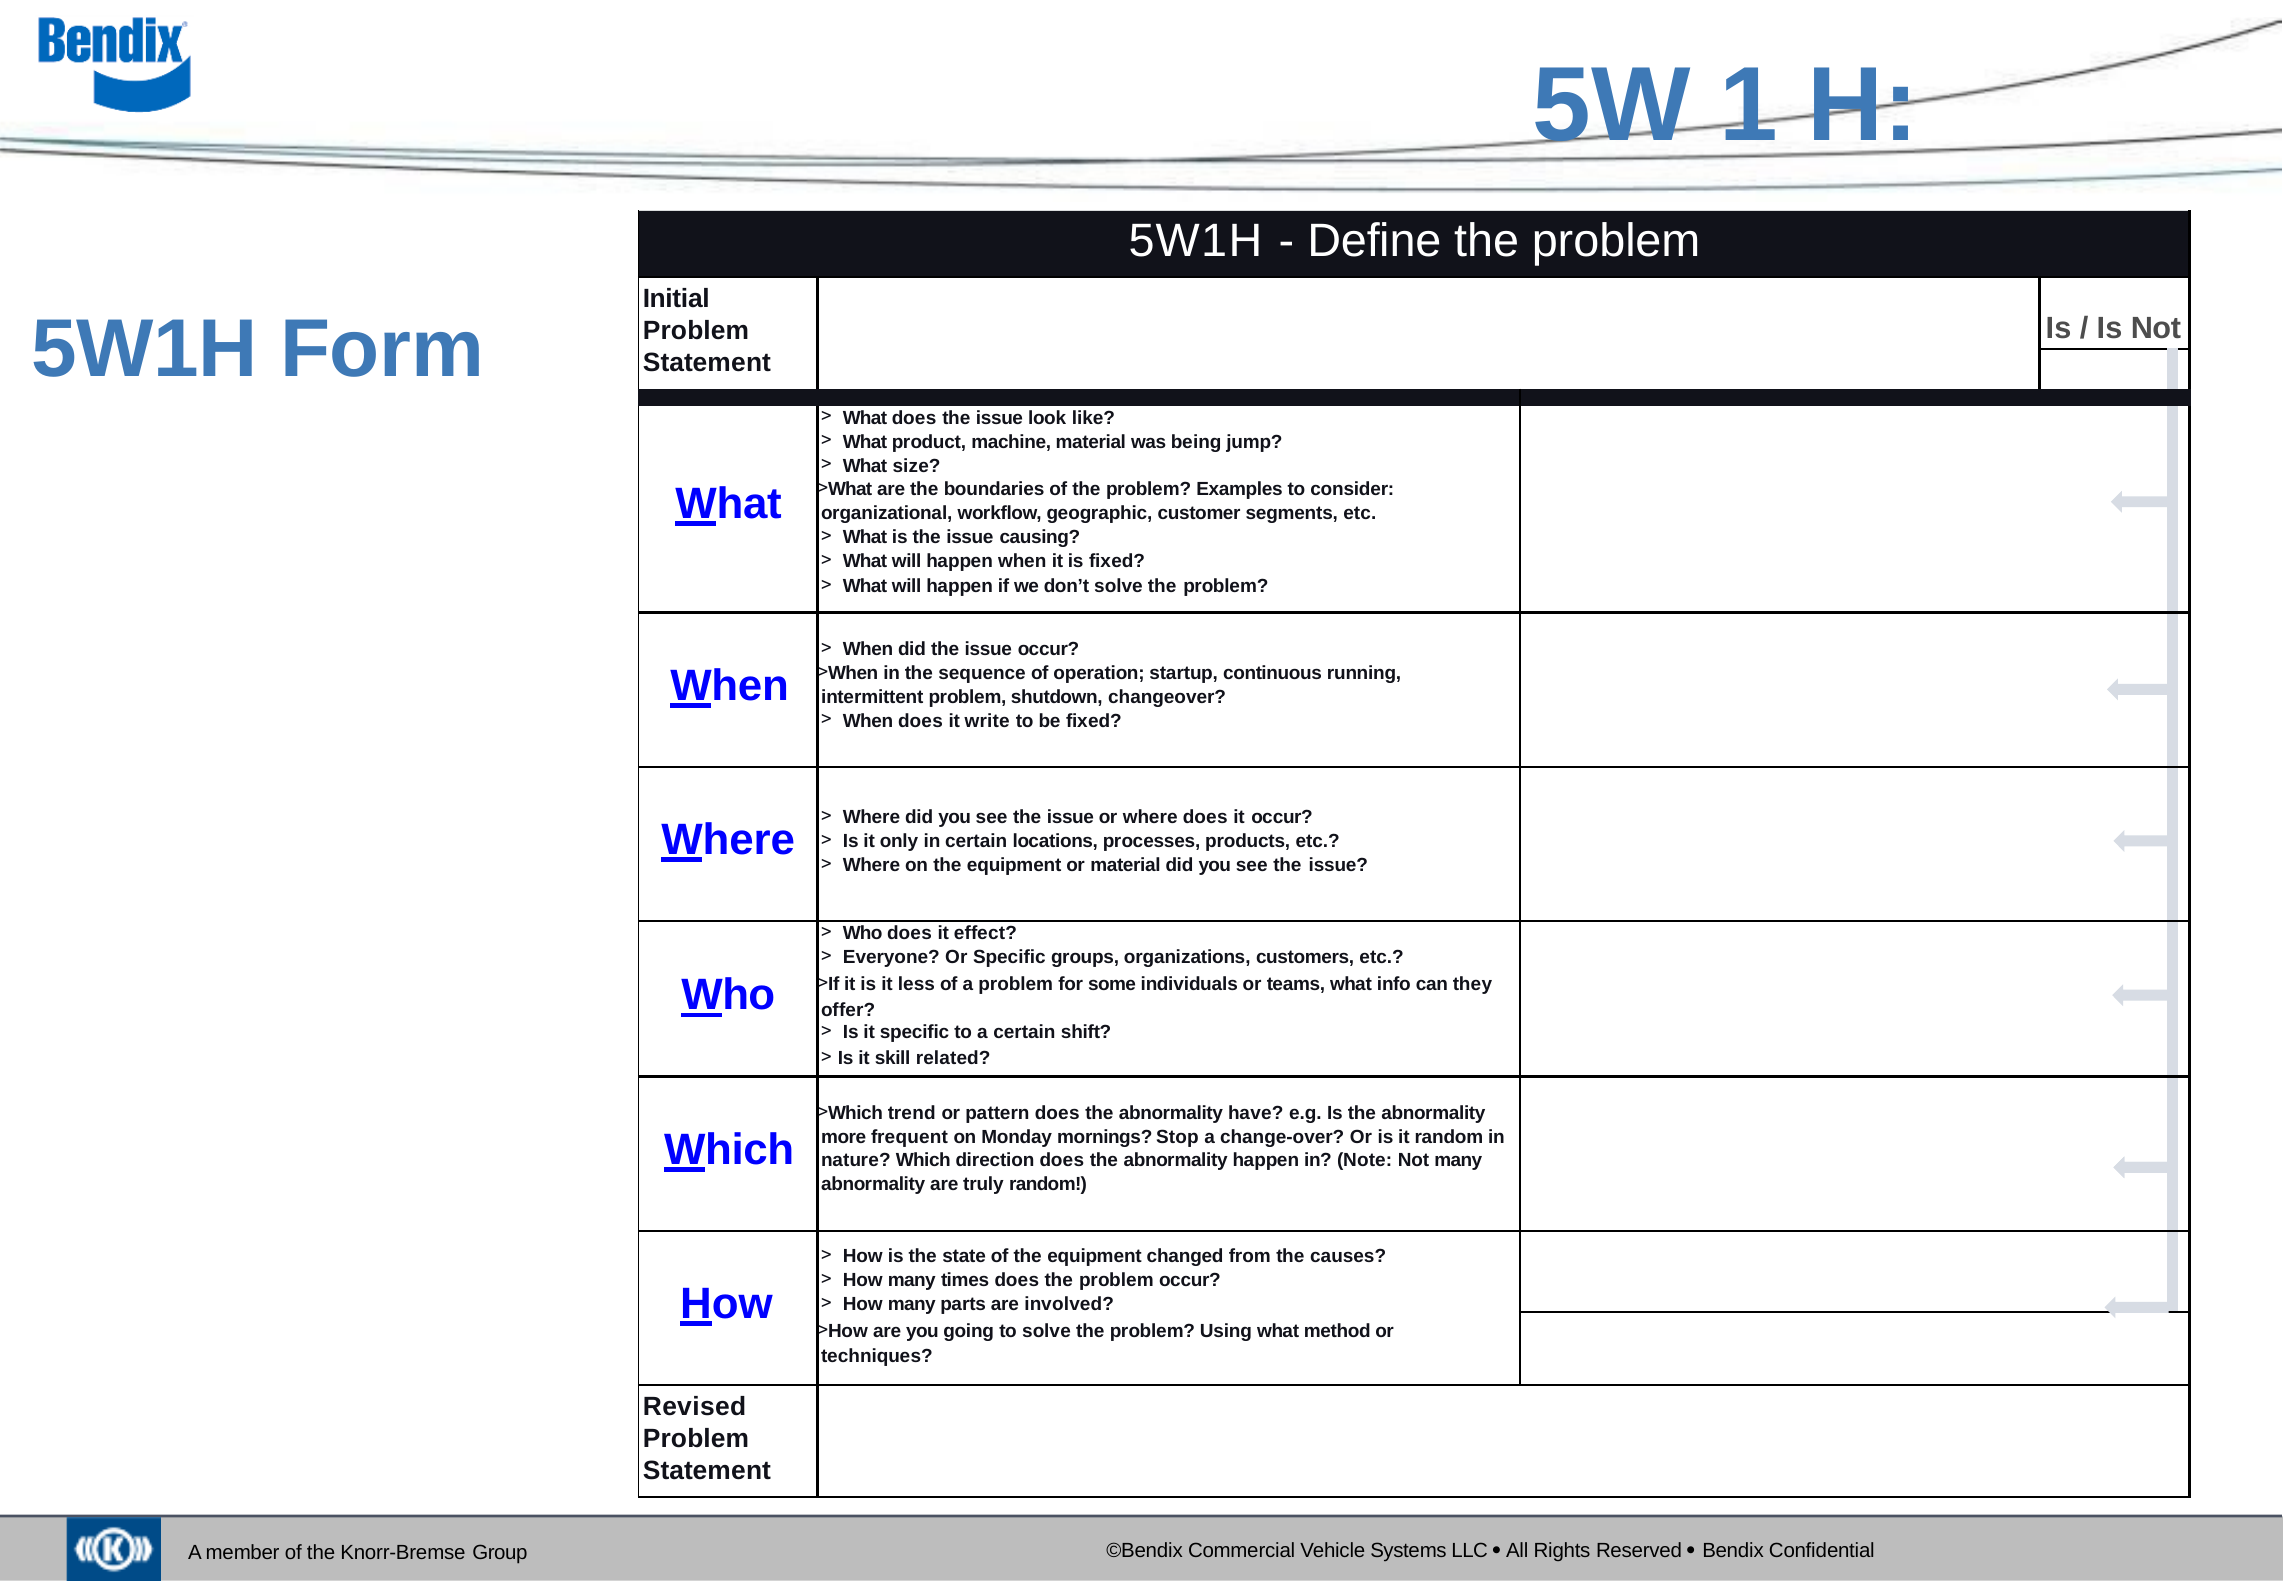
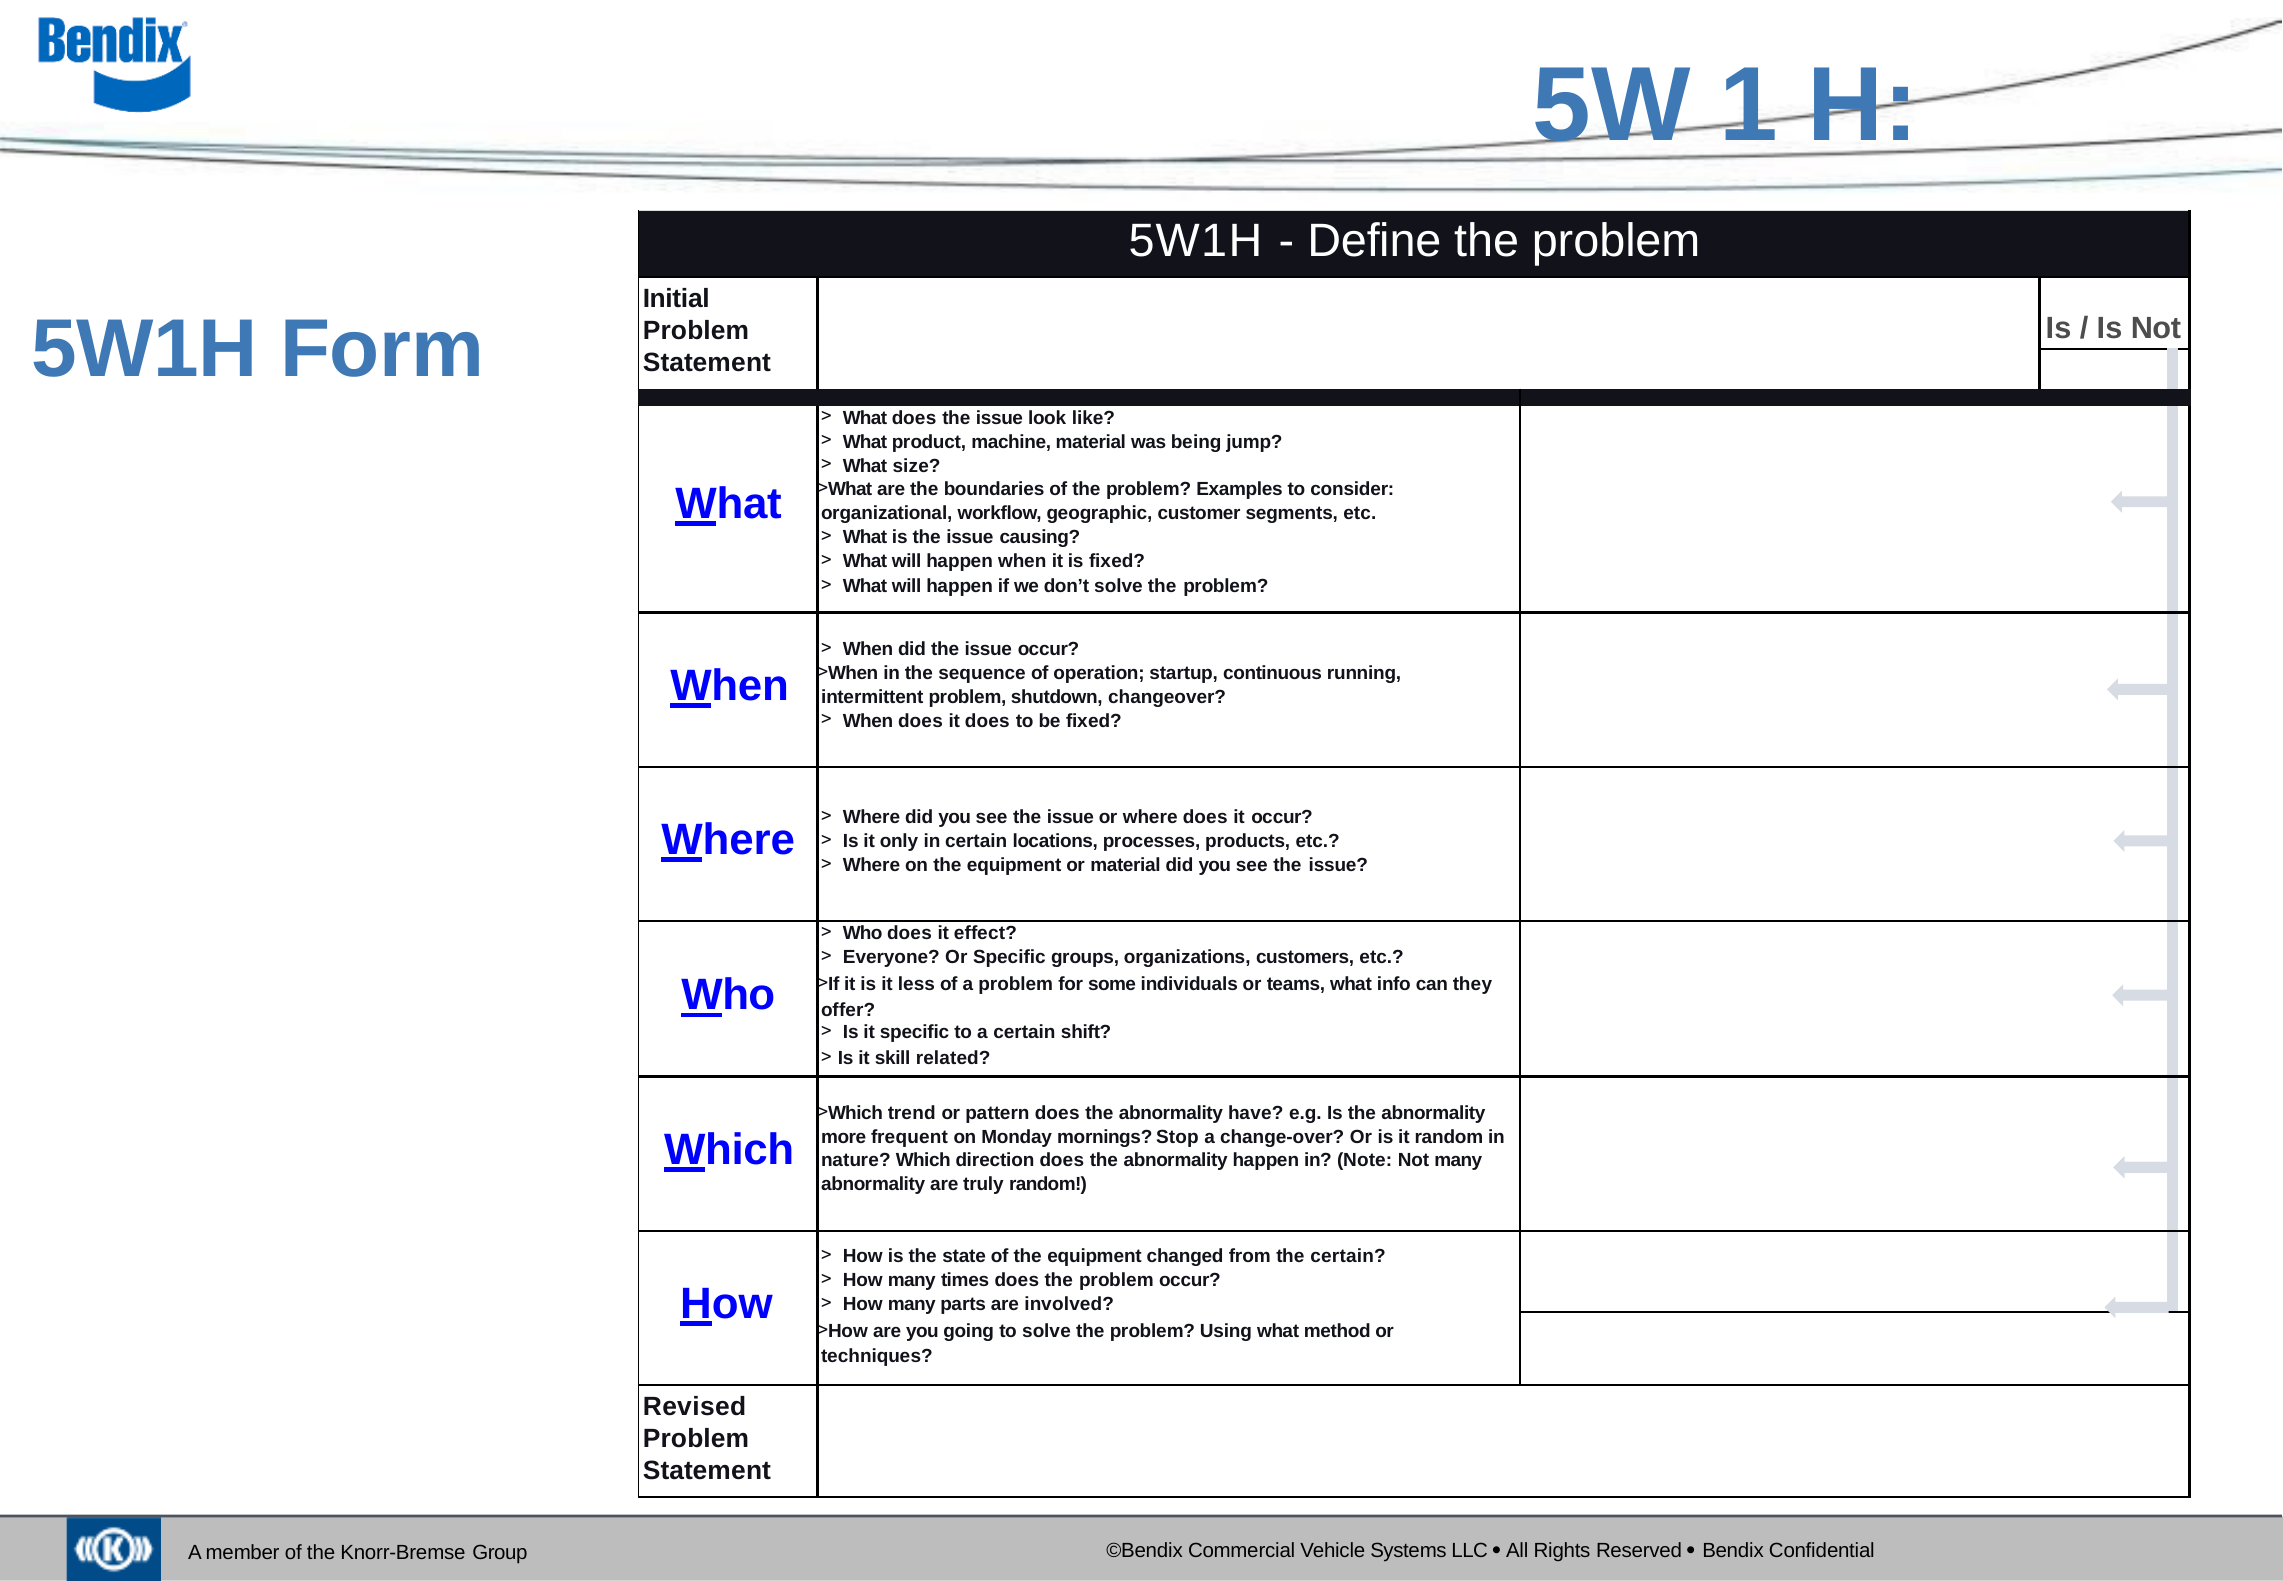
it write: write -> does (987, 721)
the causes: causes -> certain (1348, 1256)
